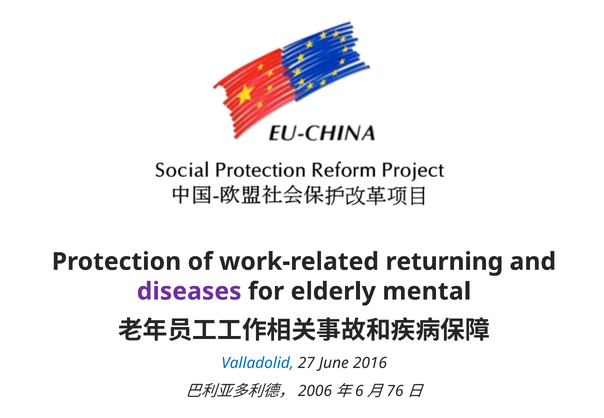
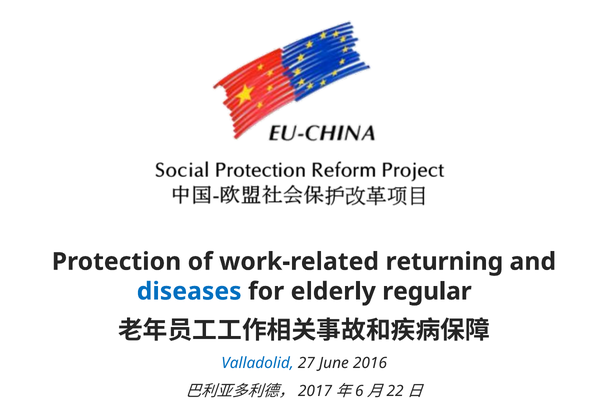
diseases colour: purple -> blue (189, 292)
mental: mental -> regular (427, 292)
2006: 2006 -> 2017 (315, 391)
76: 76 -> 22 (395, 391)
